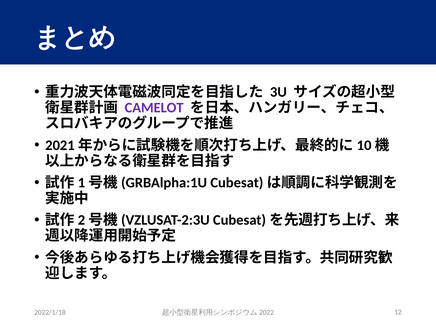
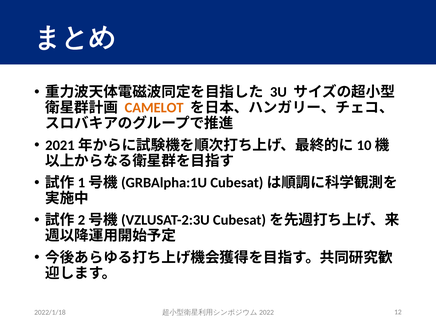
CAMELOT colour: purple -> orange (154, 108)
